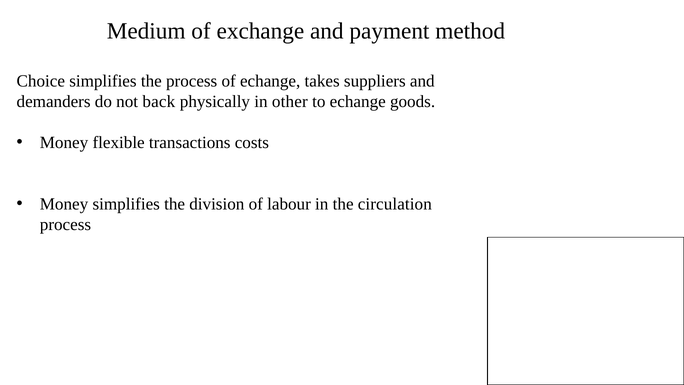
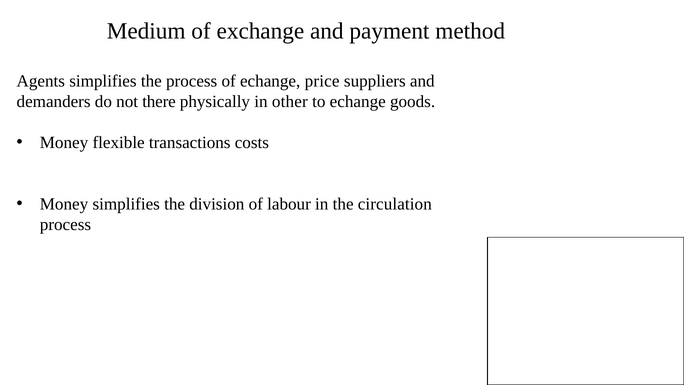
Choice: Choice -> Agents (41, 81)
takes: takes -> price (322, 81)
back: back -> there (159, 101)
